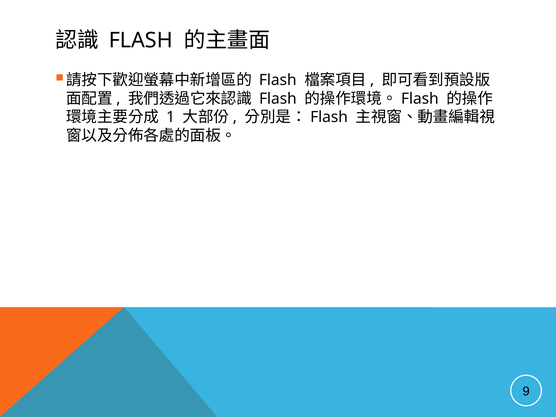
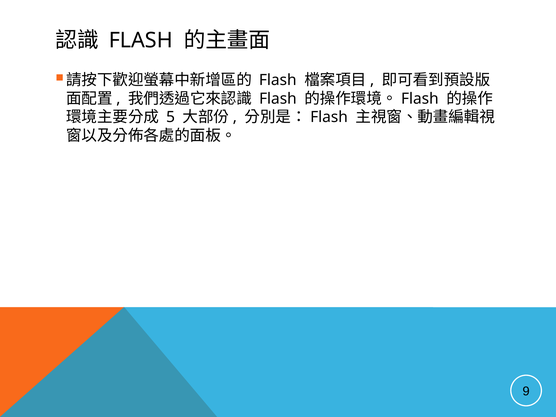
1: 1 -> 5 (171, 117)
